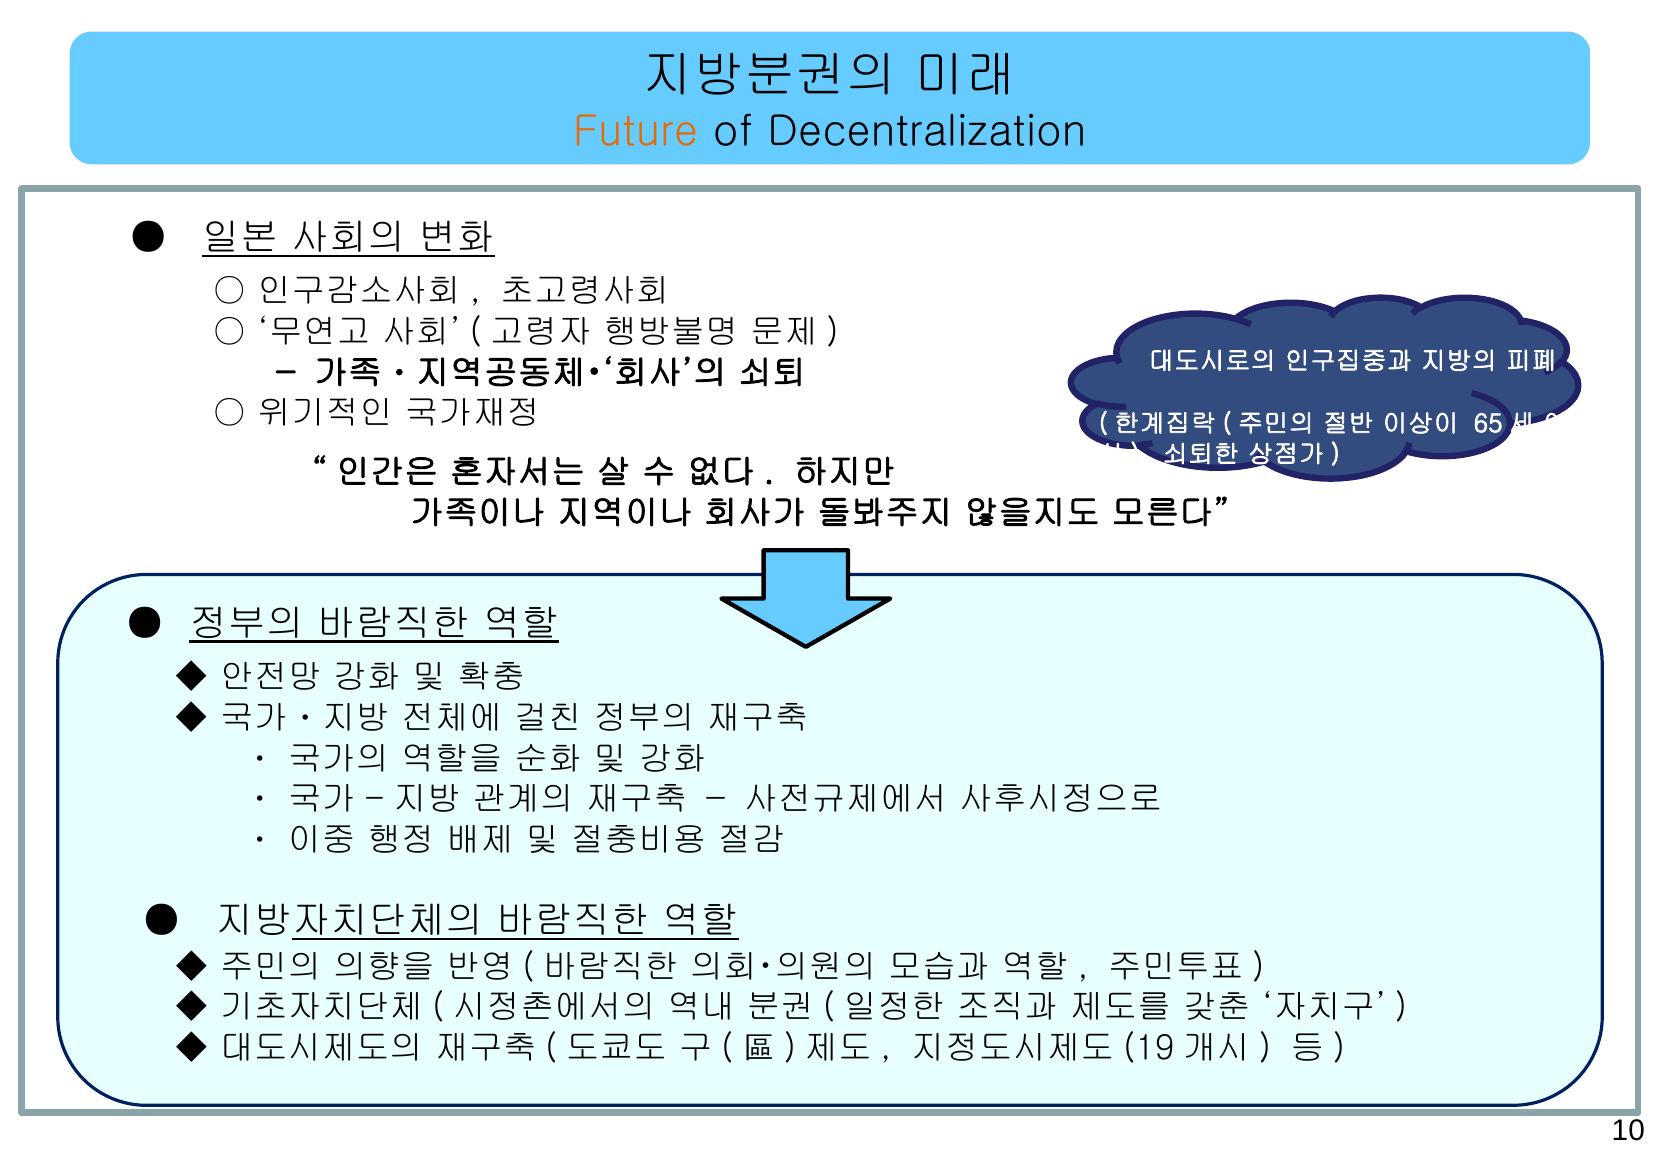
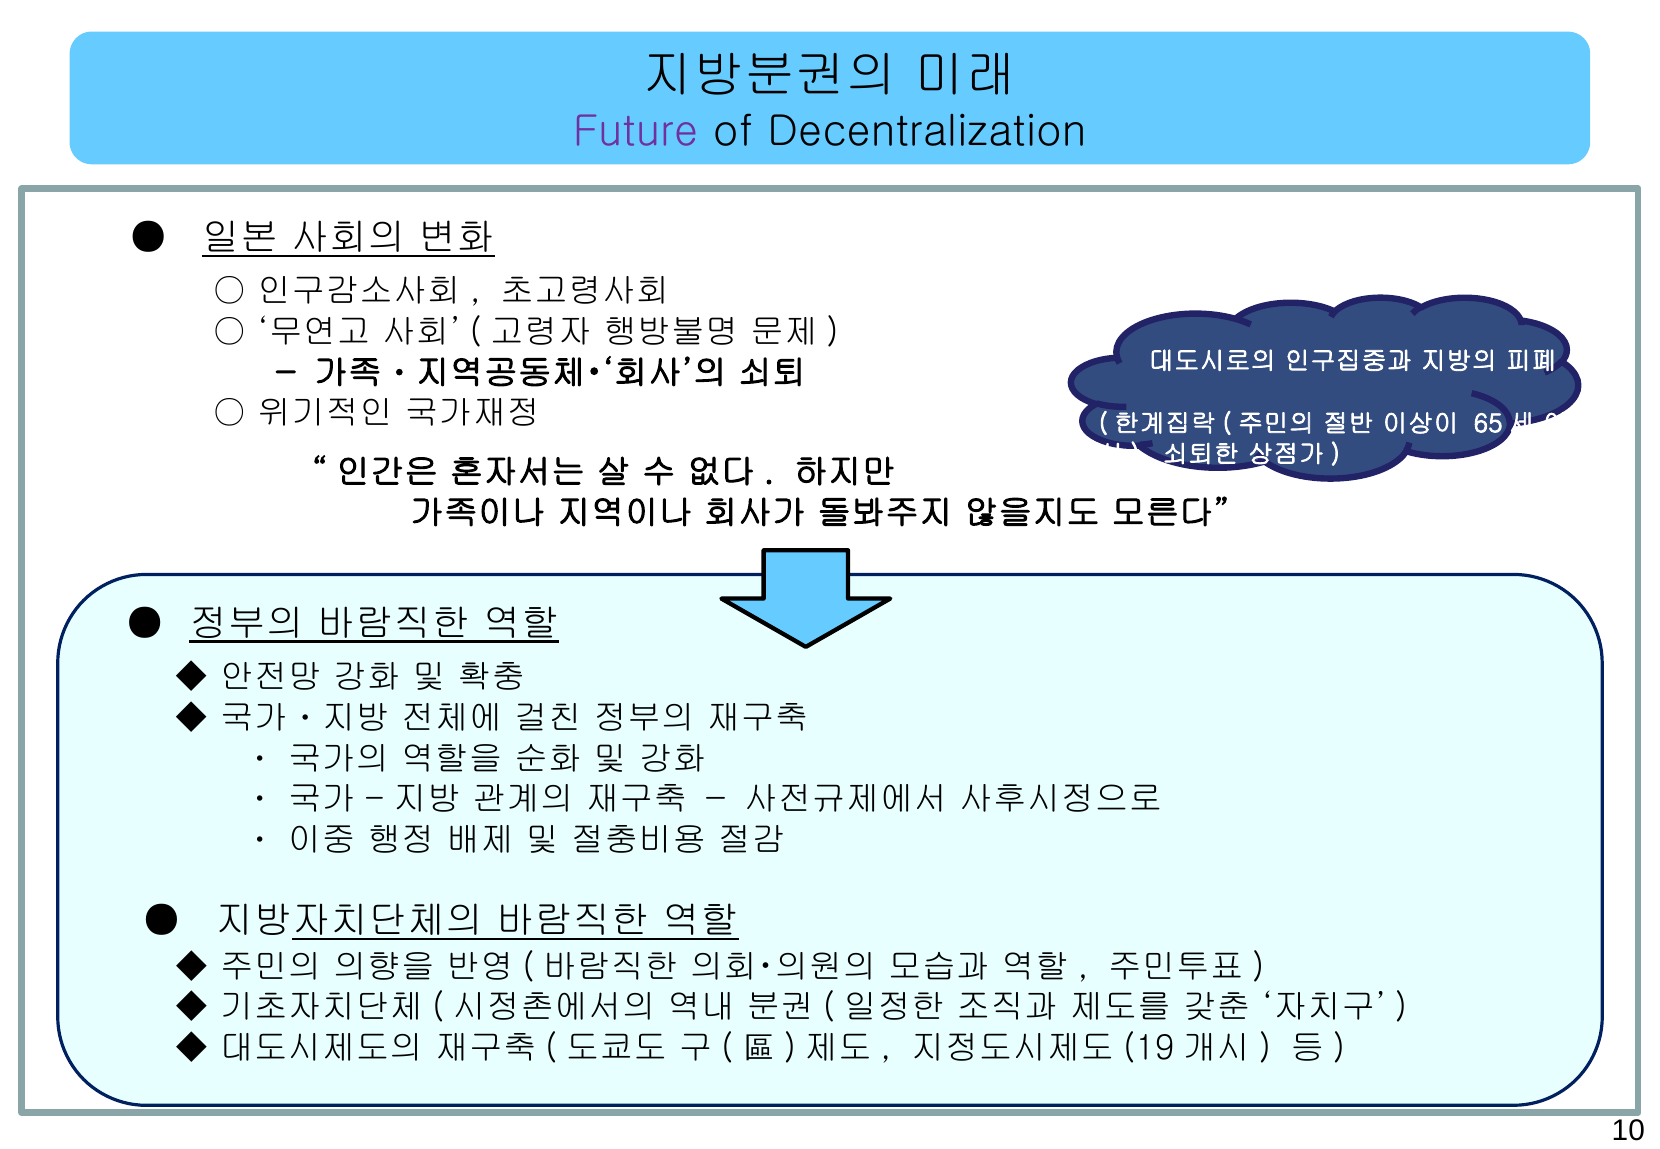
Future colour: orange -> purple (636, 132)
